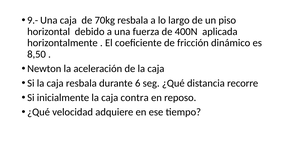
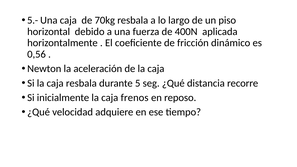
9.-: 9.- -> 5.- (33, 20)
8,50: 8,50 -> 0,56 (37, 54)
6: 6 -> 5 (138, 83)
contra: contra -> frenos (135, 98)
